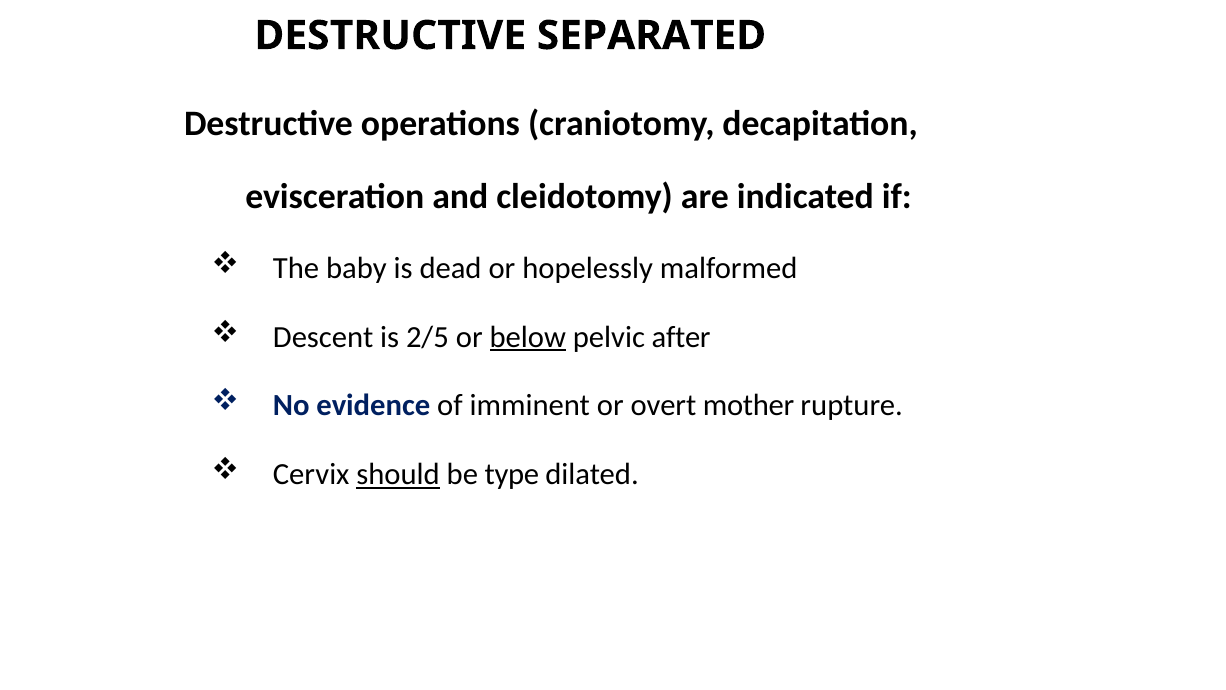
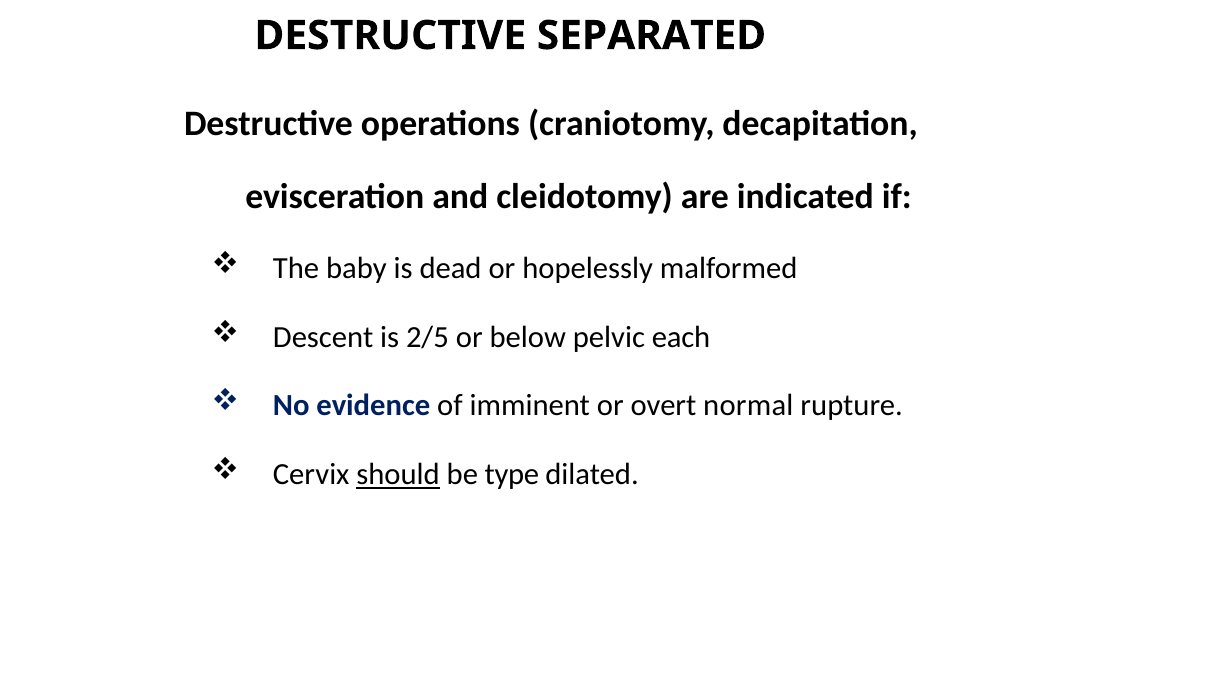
below underline: present -> none (528, 337)
after: after -> each (681, 337)
mother: mother -> normal (748, 406)
